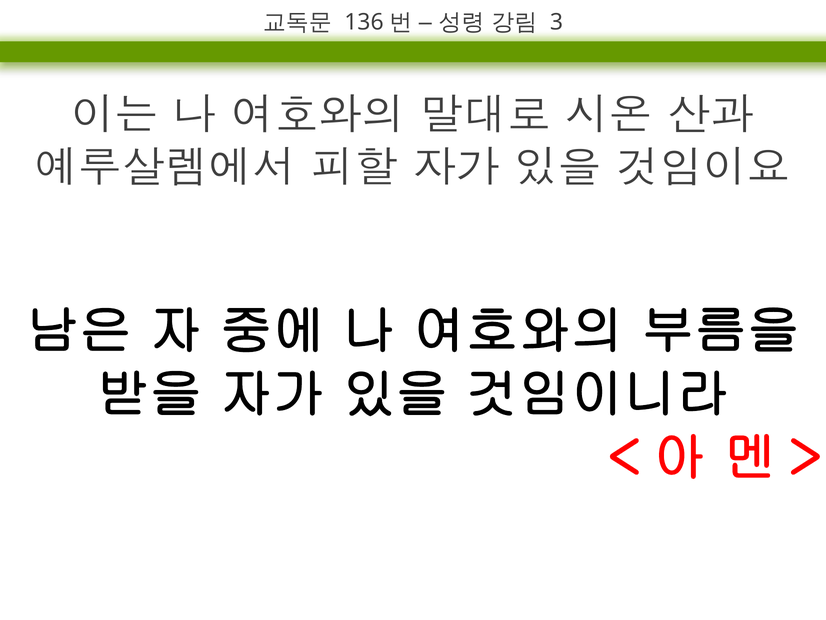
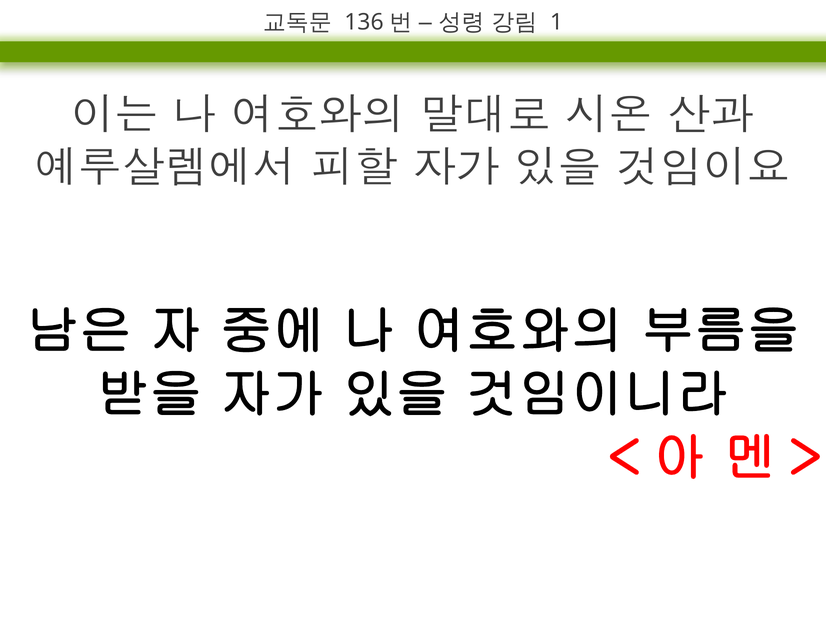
3: 3 -> 1 (556, 22)
